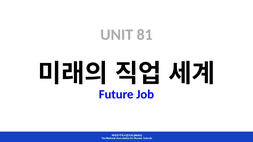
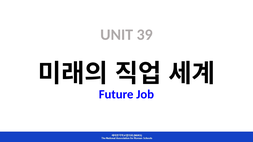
81: 81 -> 39 (145, 35)
